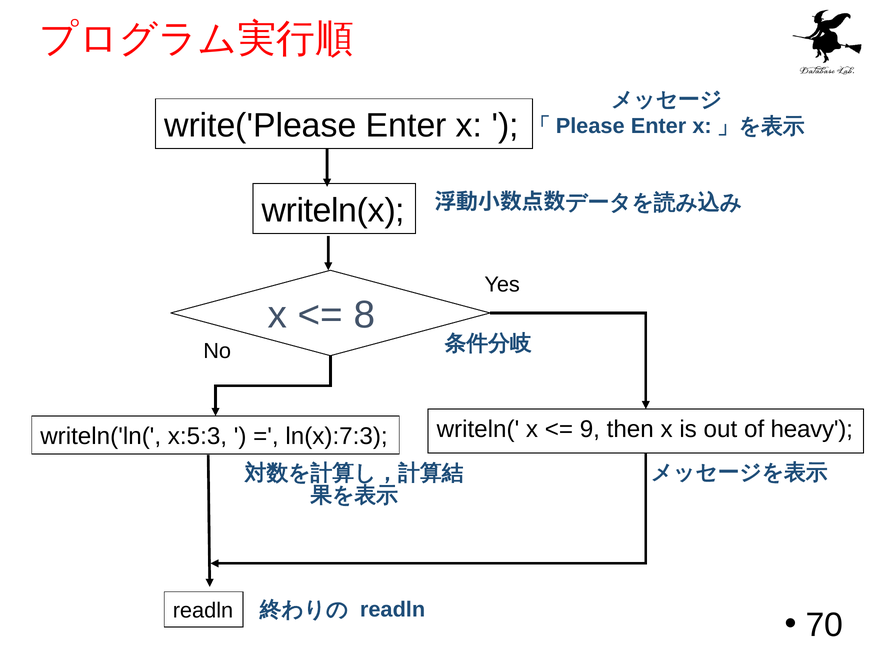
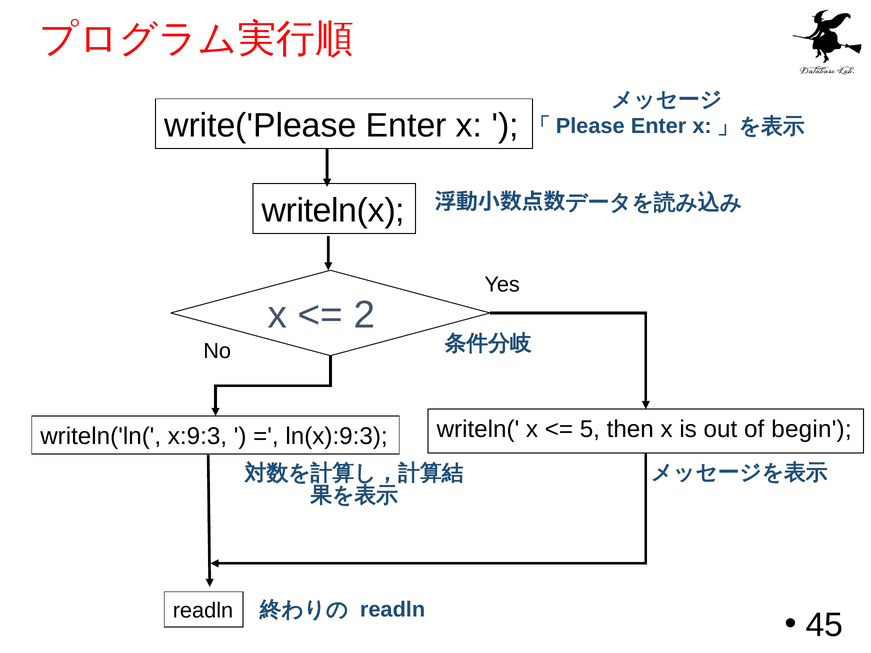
8: 8 -> 2 (364, 315)
9: 9 -> 5 (590, 430)
heavy: heavy -> begin (811, 430)
x:5:3: x:5:3 -> x:9:3 (197, 437)
ln(x):7:3: ln(x):7:3 -> ln(x):9:3 (337, 437)
70: 70 -> 45 (824, 625)
